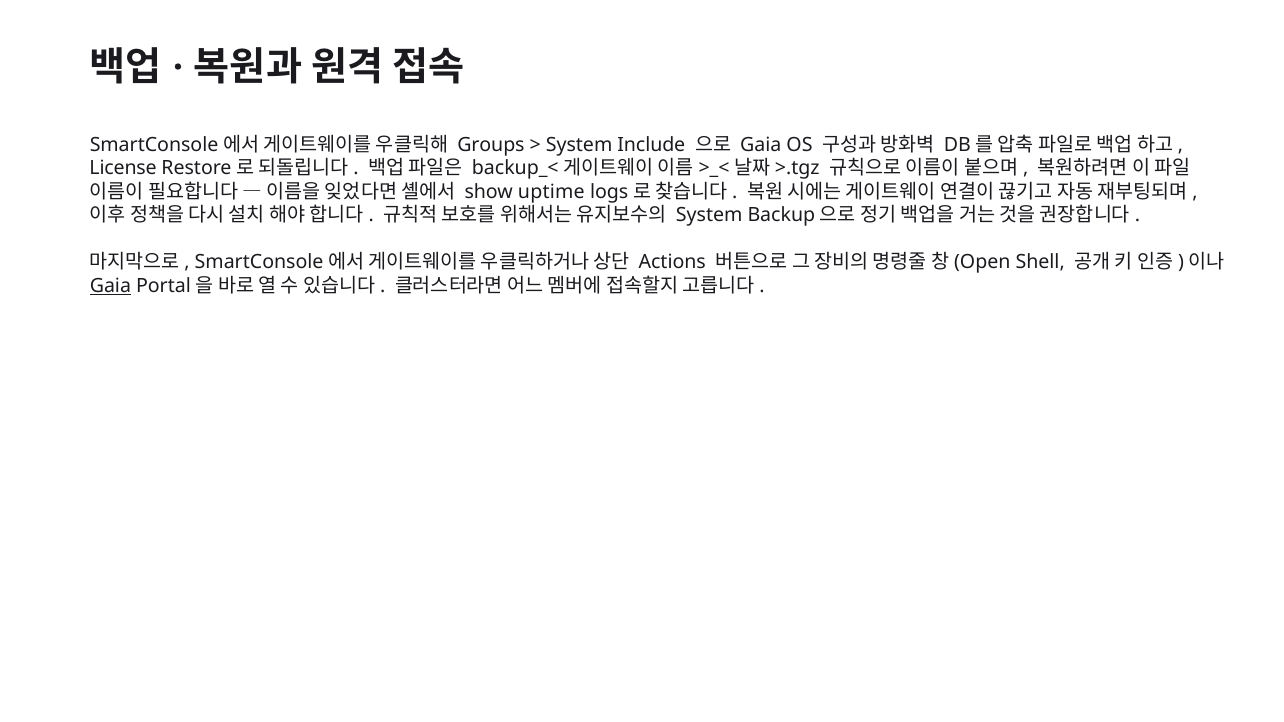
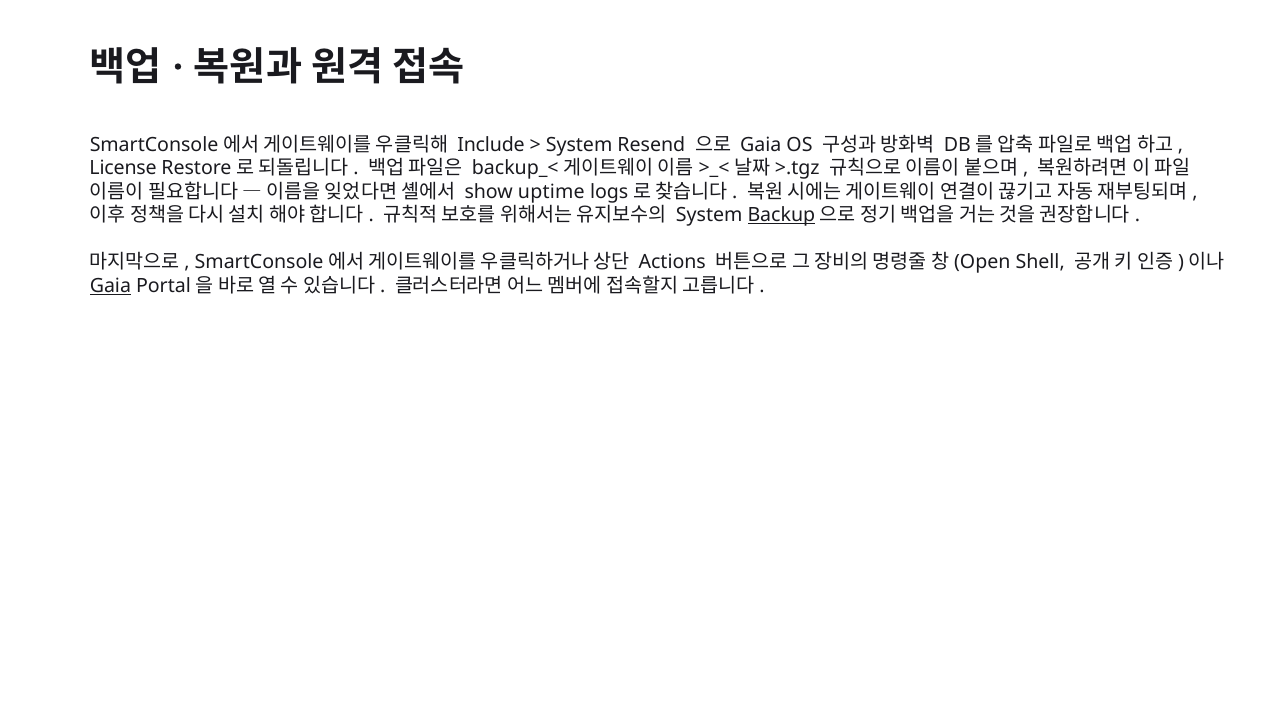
Groups: Groups -> Include (491, 145)
Include: Include -> Resend (651, 145)
Backup underline: none -> present (781, 215)
